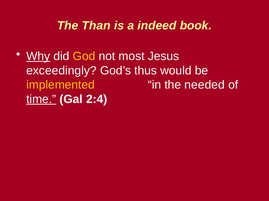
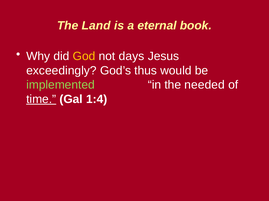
Than: Than -> Land (96, 26)
indeed: indeed -> eternal (157, 26)
Why underline: present -> none (38, 56)
most: most -> days (132, 56)
implemented colour: yellow -> light green (60, 85)
2:4: 2:4 -> 1:4 (97, 99)
